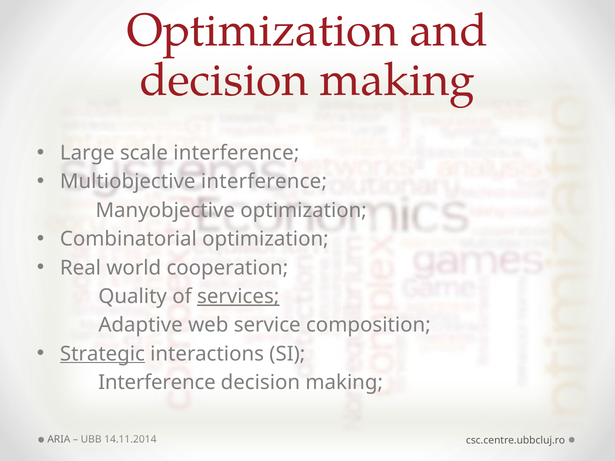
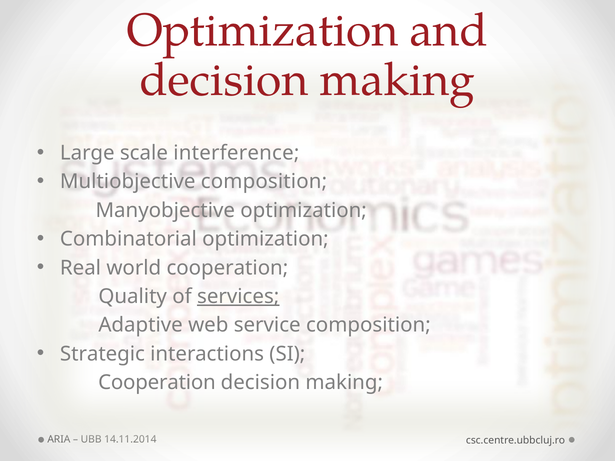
Multiobjective interference: interference -> composition (264, 182)
Strategic underline: present -> none (102, 354)
Interference: Interference -> Cooperation (157, 383)
